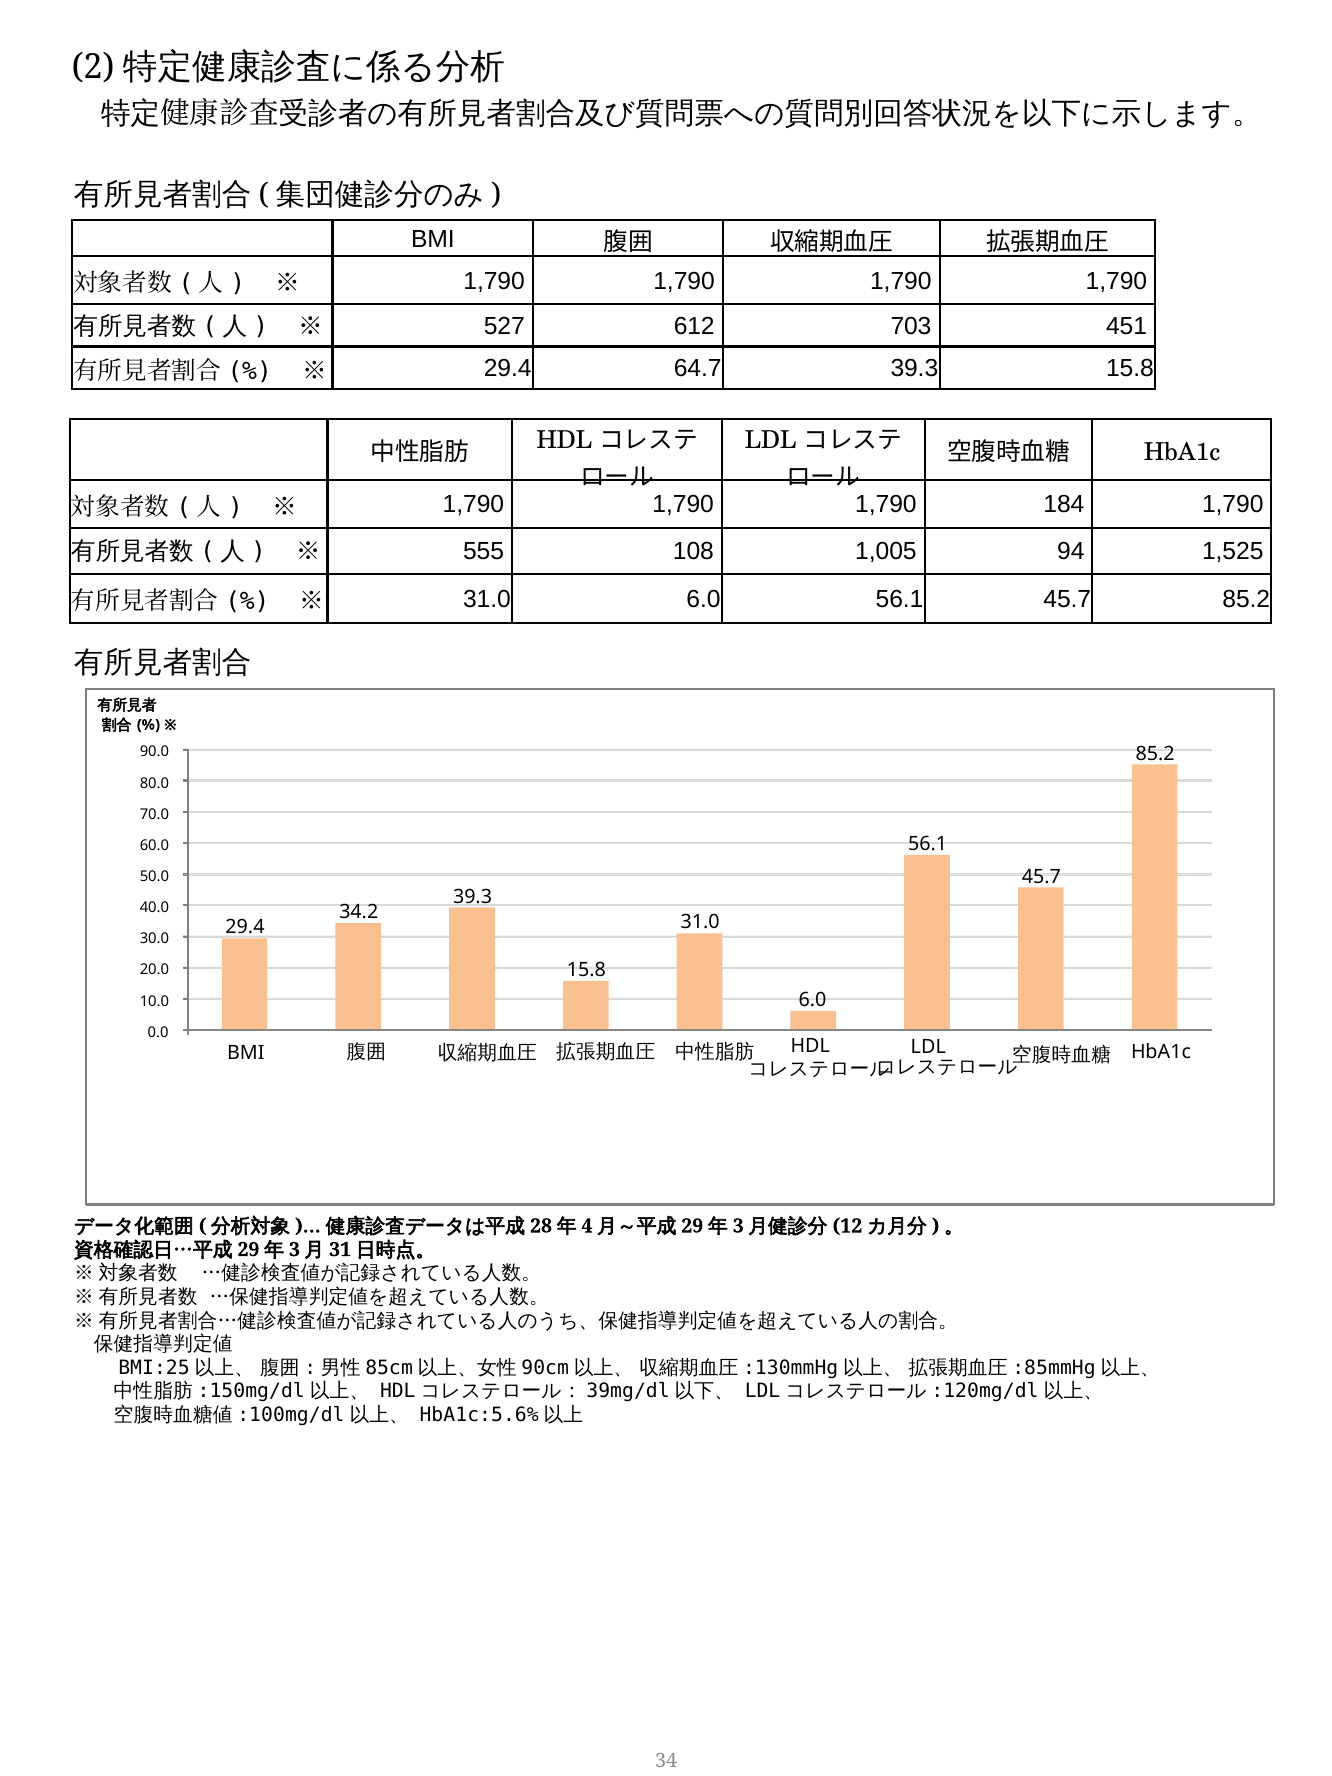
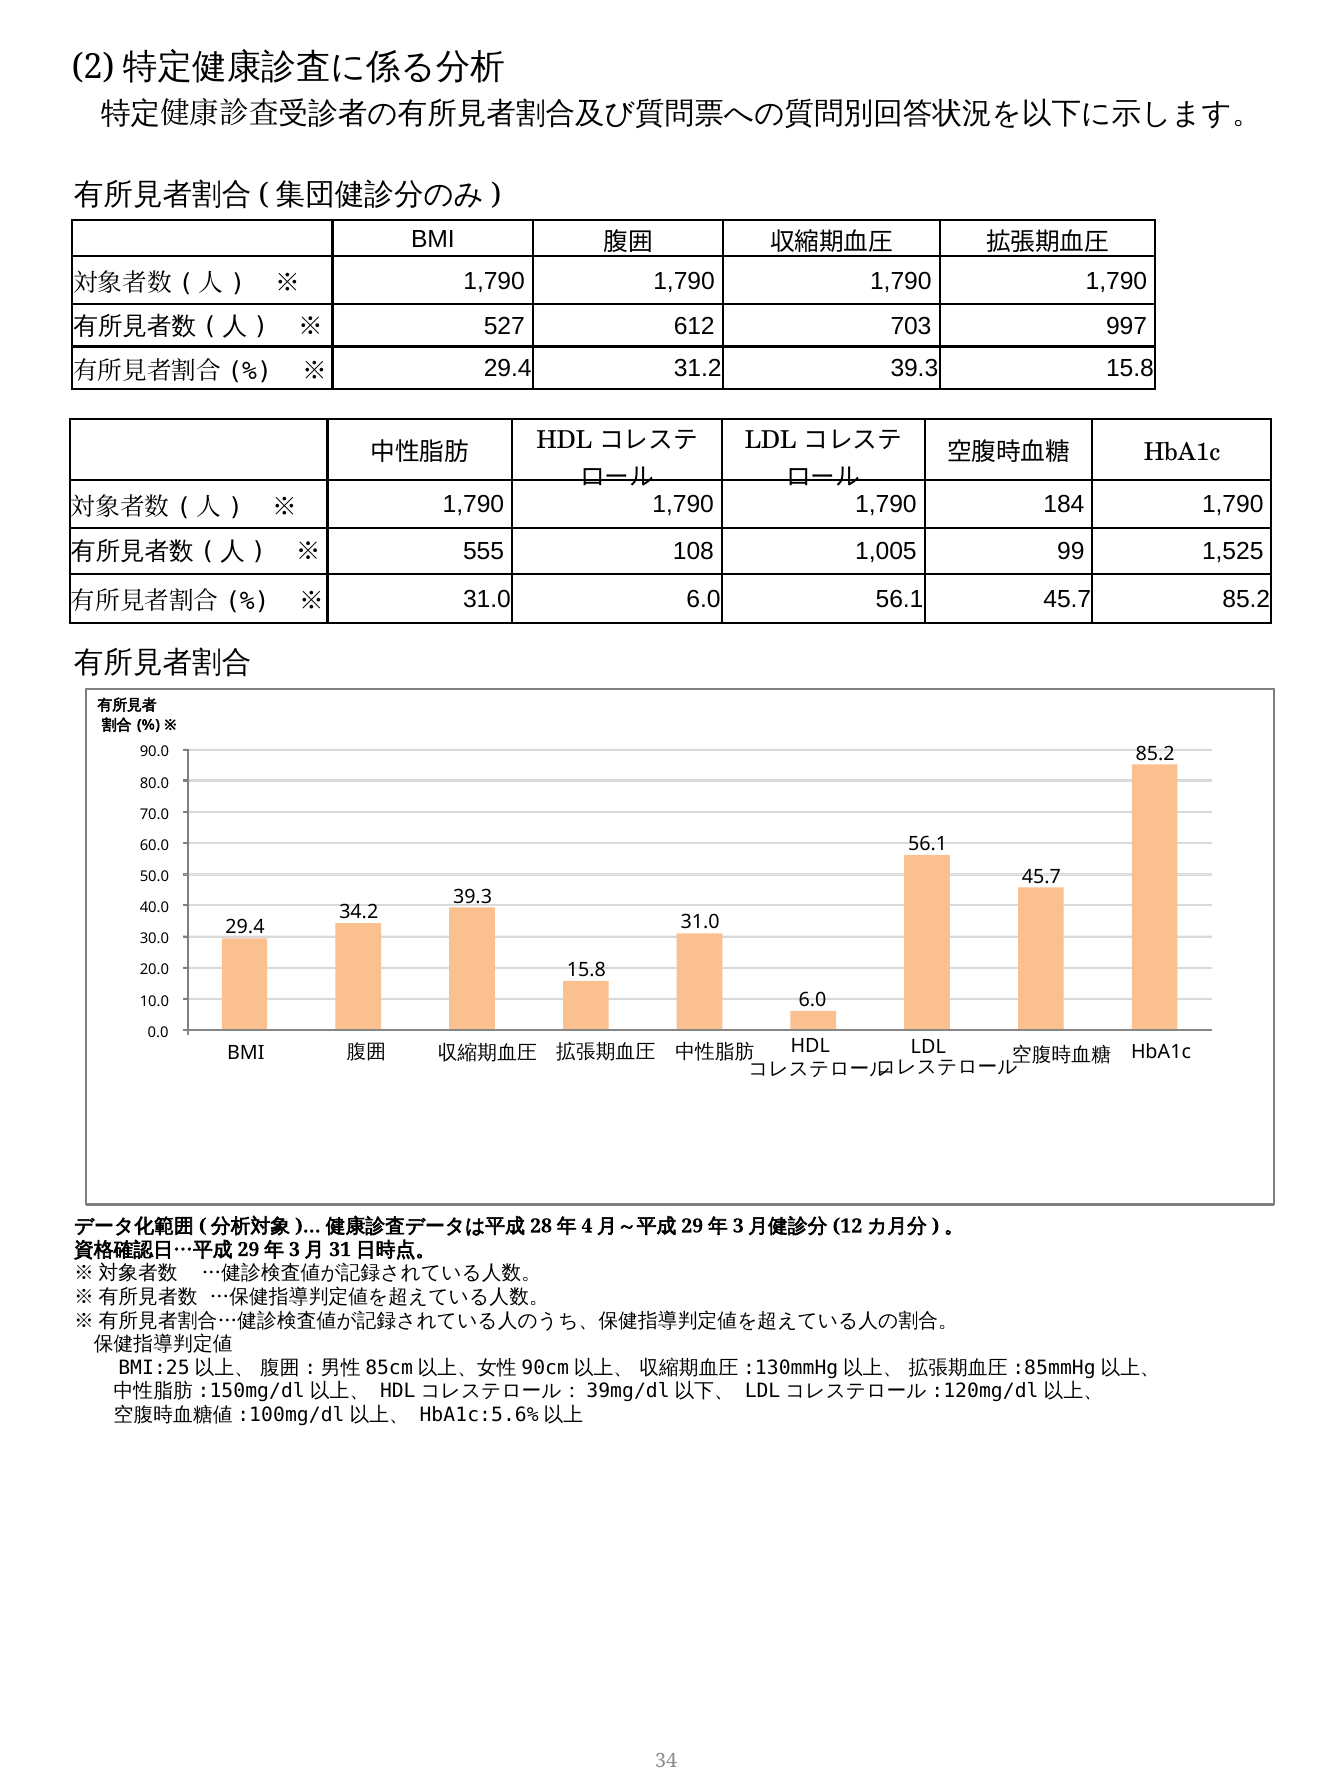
451: 451 -> 997 (1127, 327)
64.7: 64.7 -> 31.2 (698, 369)
94: 94 -> 99 (1071, 552)
